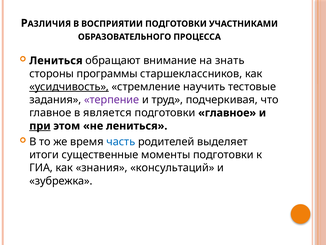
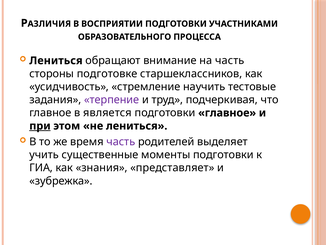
на знать: знать -> часть (230, 61)
программы: программы -> подготовке (107, 74)
усидчивость underline: present -> none (69, 87)
часть colour: blue -> purple (121, 141)
итоги: итоги -> учить (44, 155)
консультаций: консультаций -> представляет (172, 168)
